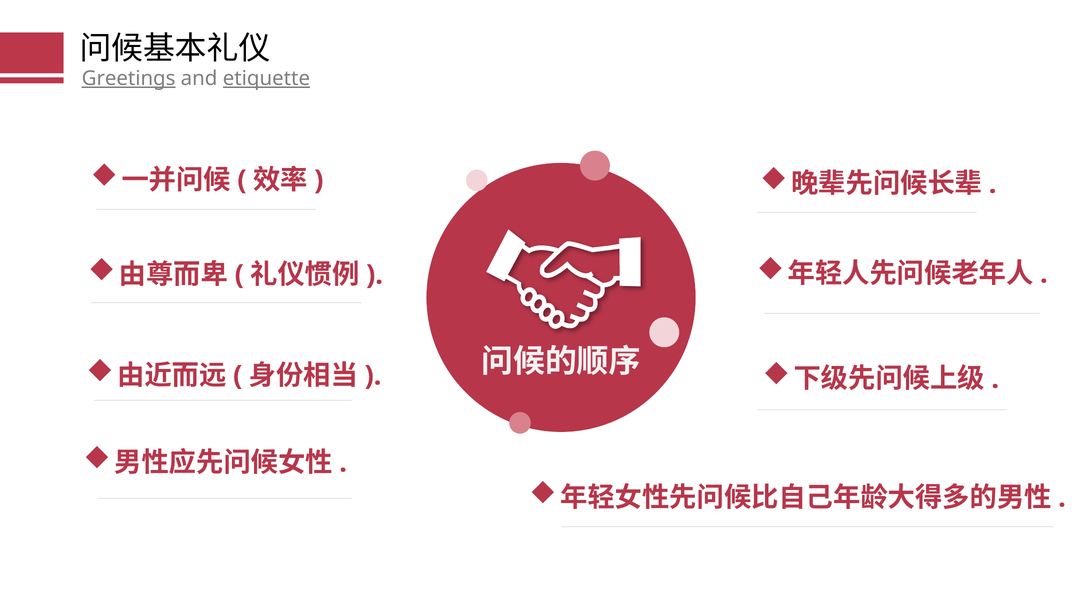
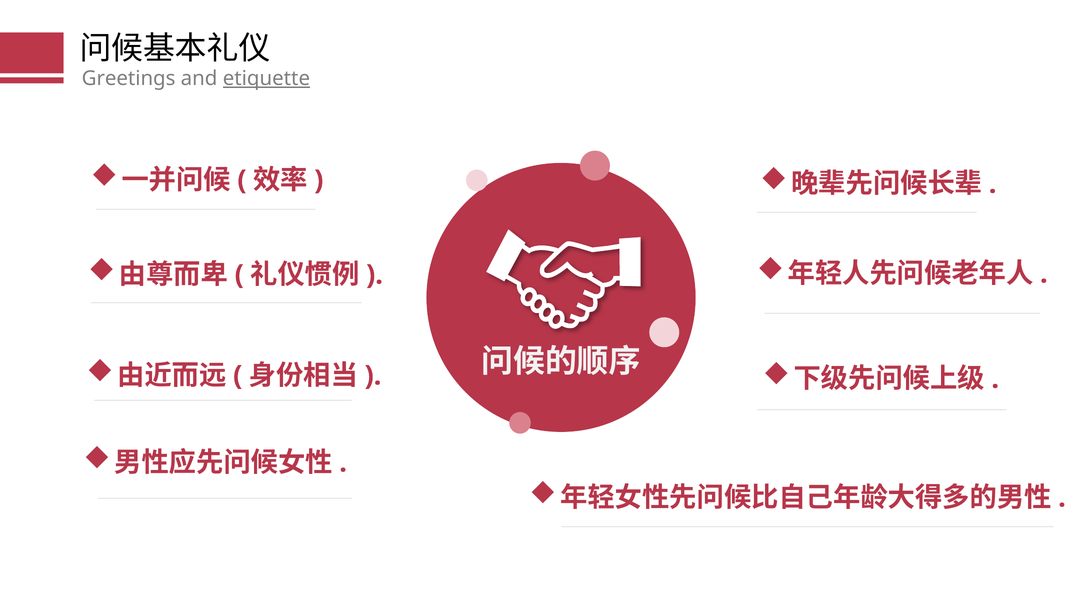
Greetings underline: present -> none (129, 78)
